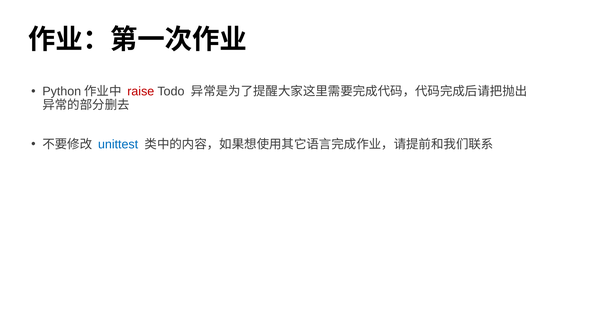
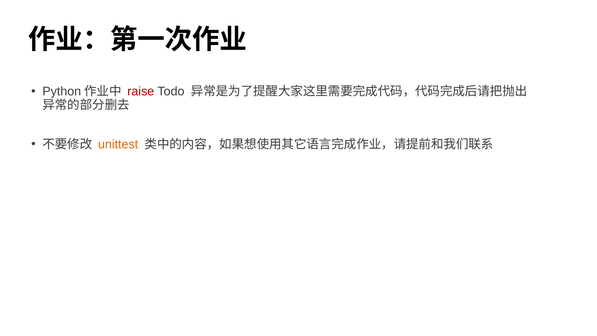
unittest colour: blue -> orange (118, 144)
